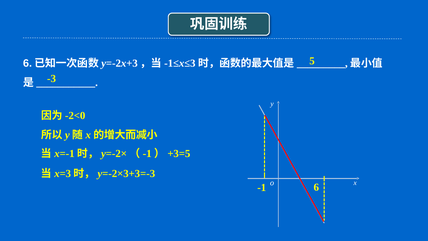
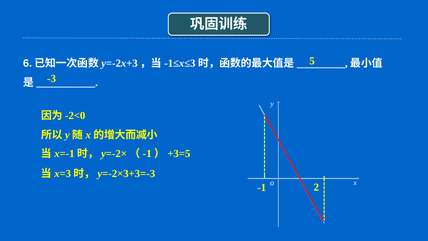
6: 6 -> 2 (316, 187)
